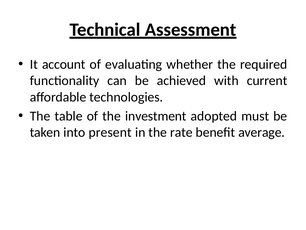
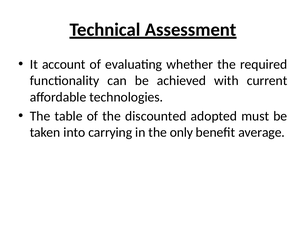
investment: investment -> discounted (156, 116)
present: present -> carrying (110, 132)
rate: rate -> only (181, 132)
